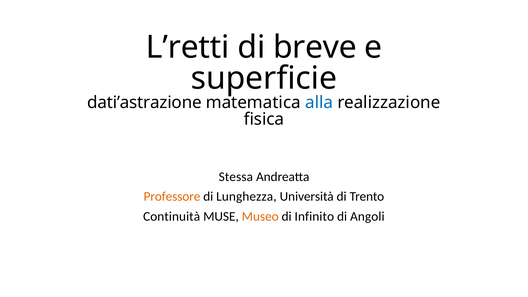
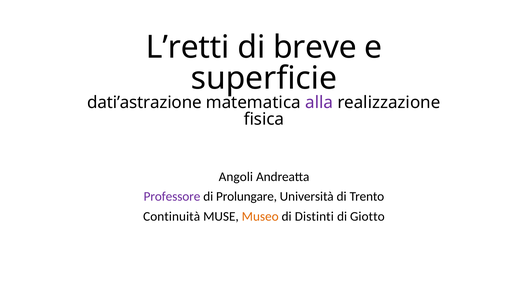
alla colour: blue -> purple (319, 103)
Stessa: Stessa -> Angoli (236, 177)
Professore colour: orange -> purple (172, 197)
Lunghezza: Lunghezza -> Prolungare (247, 197)
Infinito: Infinito -> Distinti (314, 216)
Angoli: Angoli -> Giotto (367, 216)
